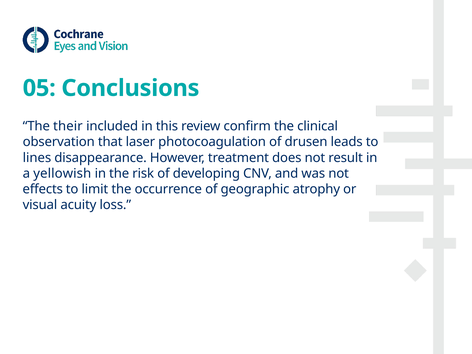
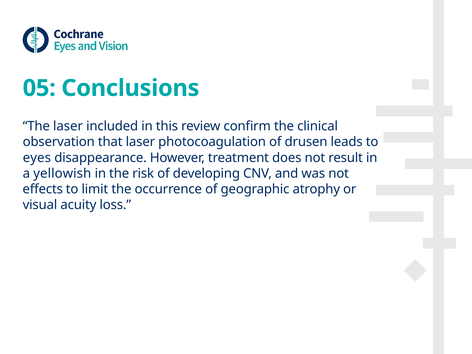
The their: their -> laser (68, 126)
lines: lines -> eyes (37, 158)
